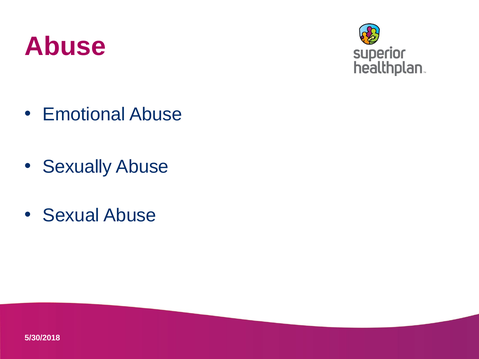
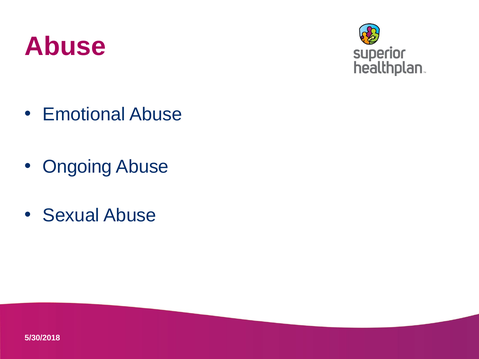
Sexually: Sexually -> Ongoing (77, 167)
